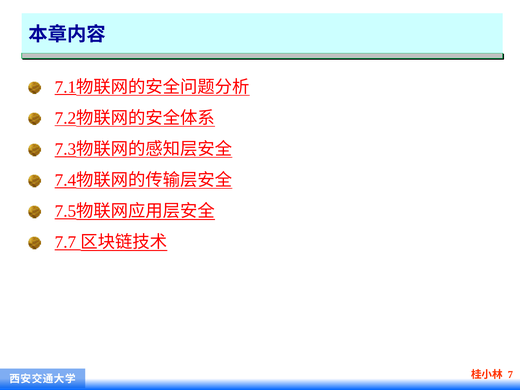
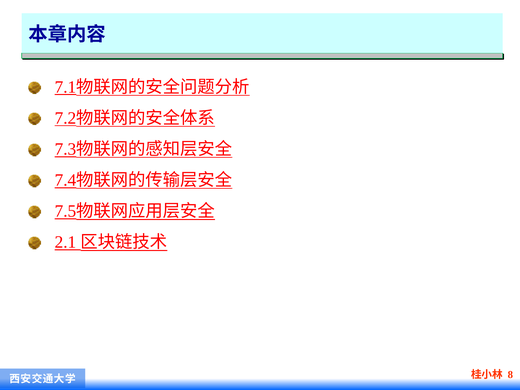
7.7: 7.7 -> 2.1 (65, 242)
7: 7 -> 8 (510, 375)
